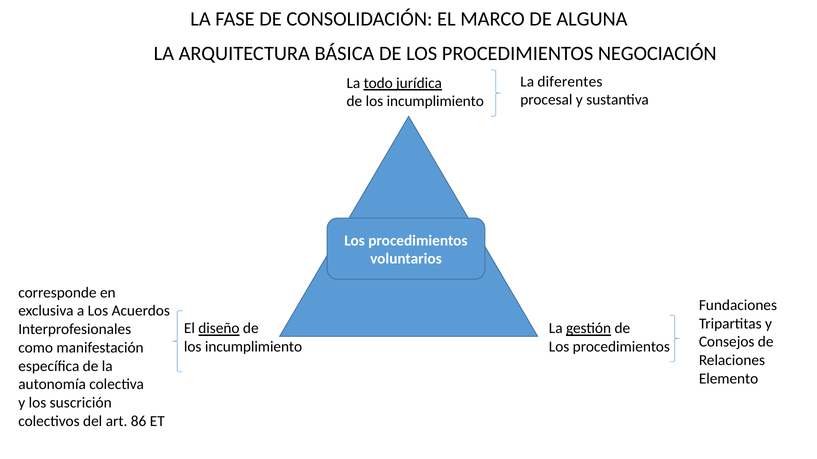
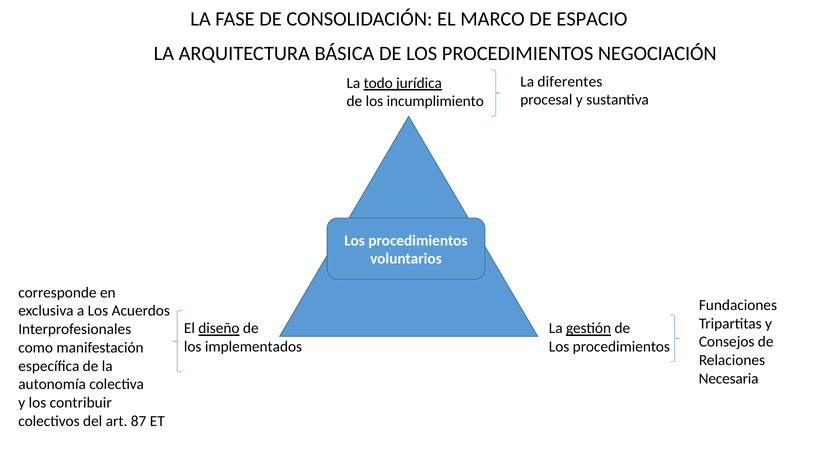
ALGUNA: ALGUNA -> ESPACIO (592, 19)
incumplimiento: incumplimiento -> implementados (254, 347)
Elemento: Elemento -> Necesaria (729, 379)
suscrición: suscrición -> contribuir (81, 403)
86: 86 -> 87 (139, 422)
